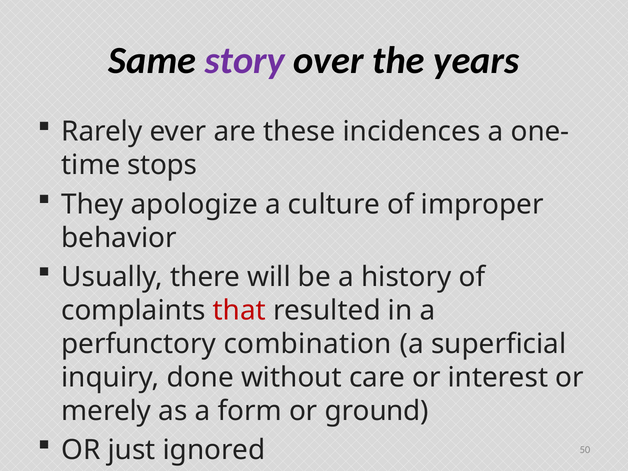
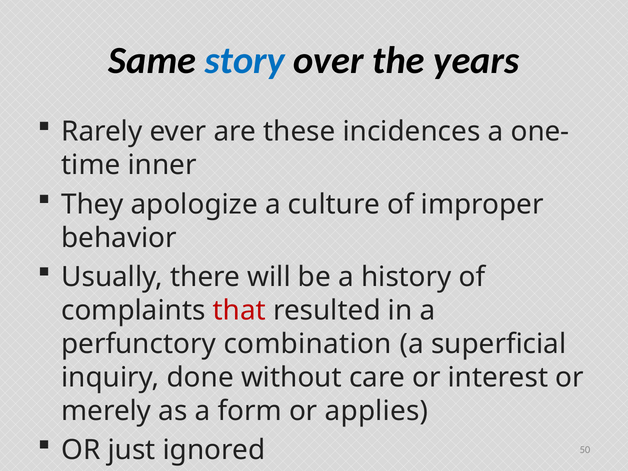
story colour: purple -> blue (245, 61)
stops: stops -> inner (162, 165)
ground: ground -> applies (376, 411)
